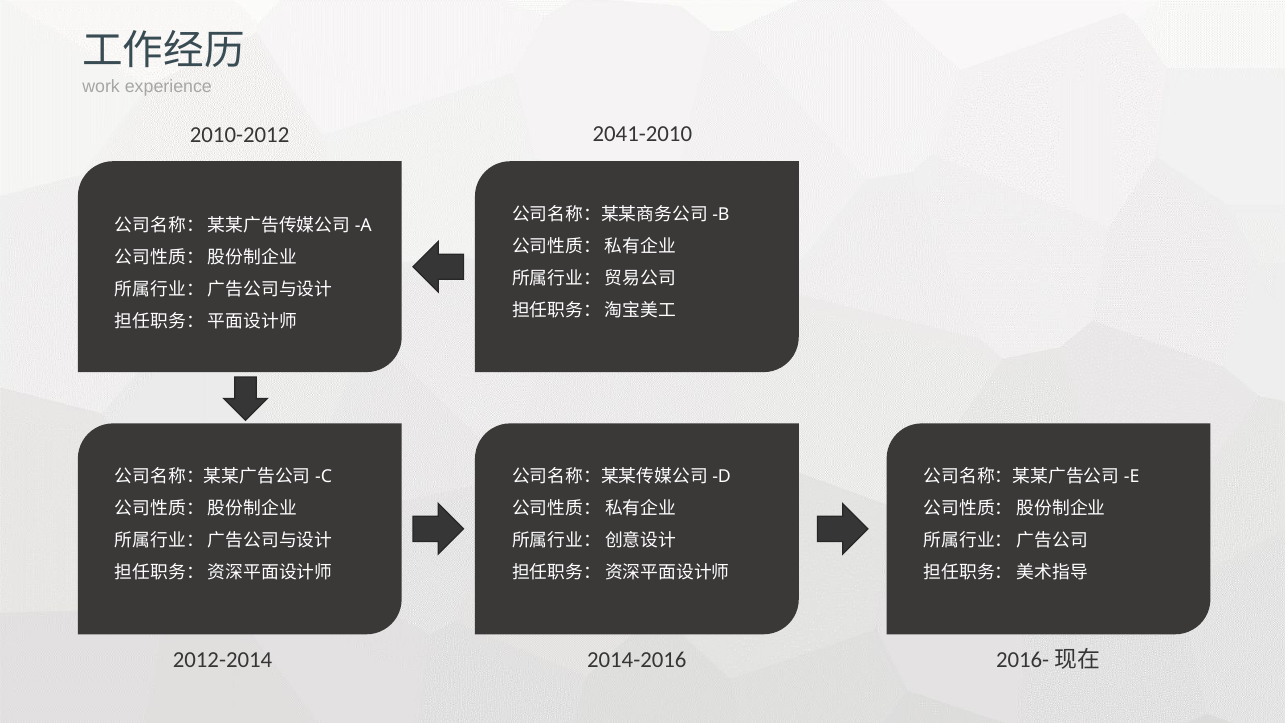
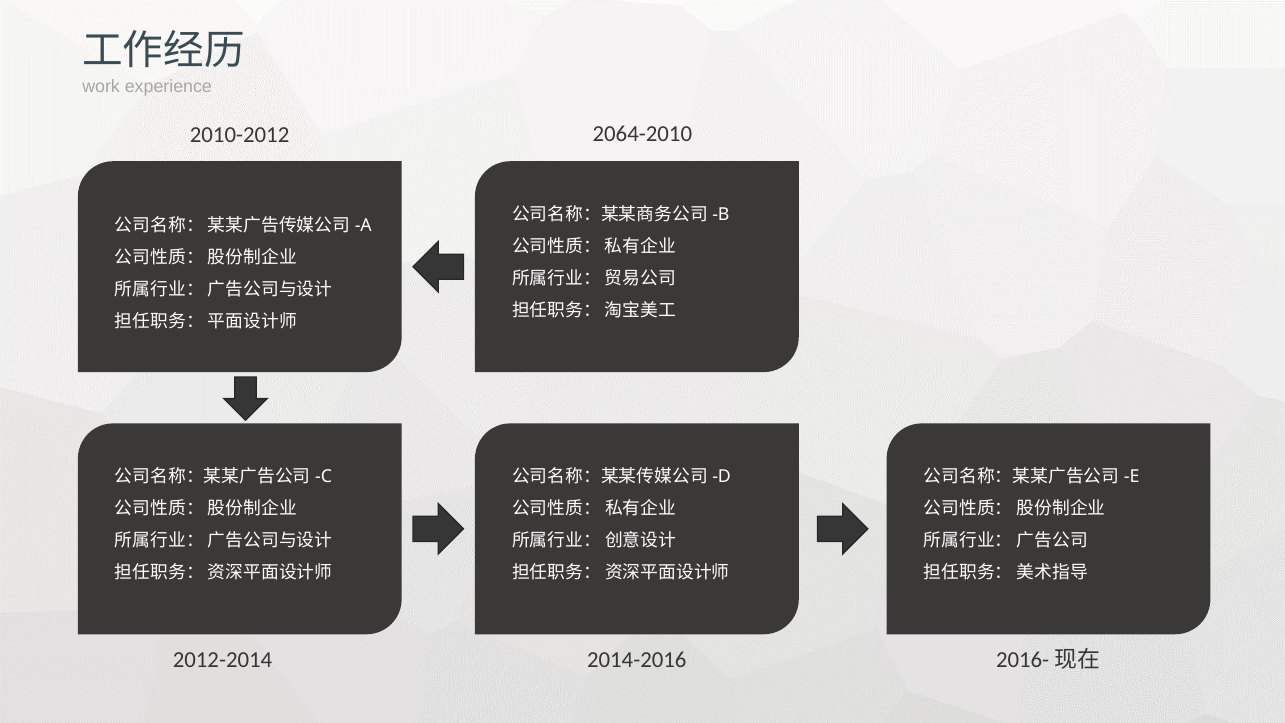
2041-2010: 2041-2010 -> 2064-2010 (642, 134)
